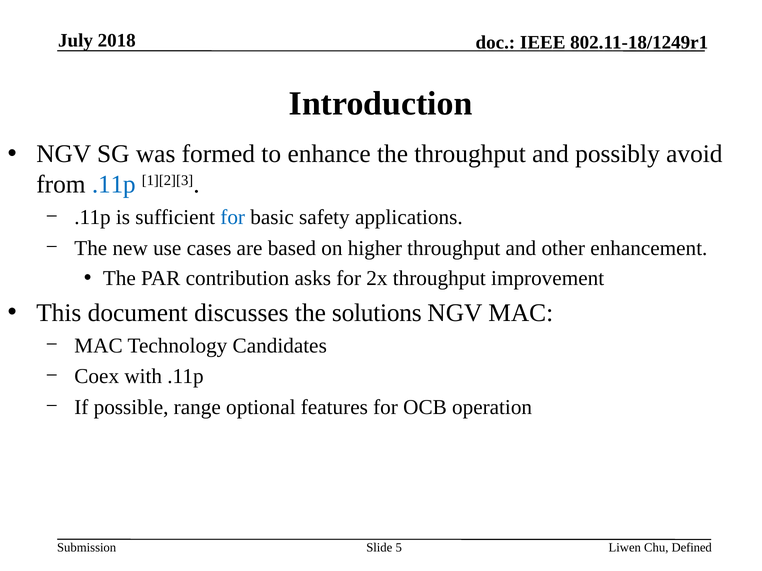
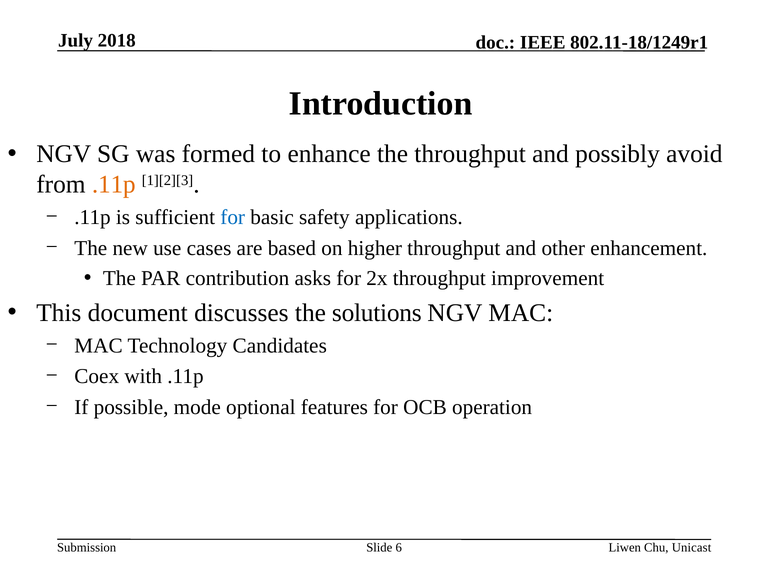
.11p colour: blue -> orange (114, 185)
range: range -> mode (197, 407)
5: 5 -> 6 (399, 548)
Defined: Defined -> Unicast (692, 548)
